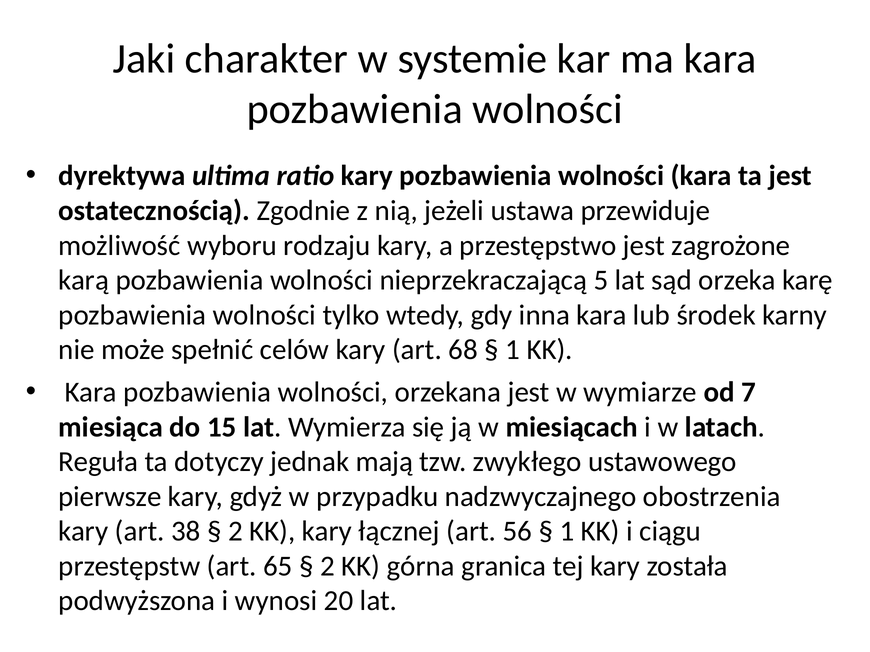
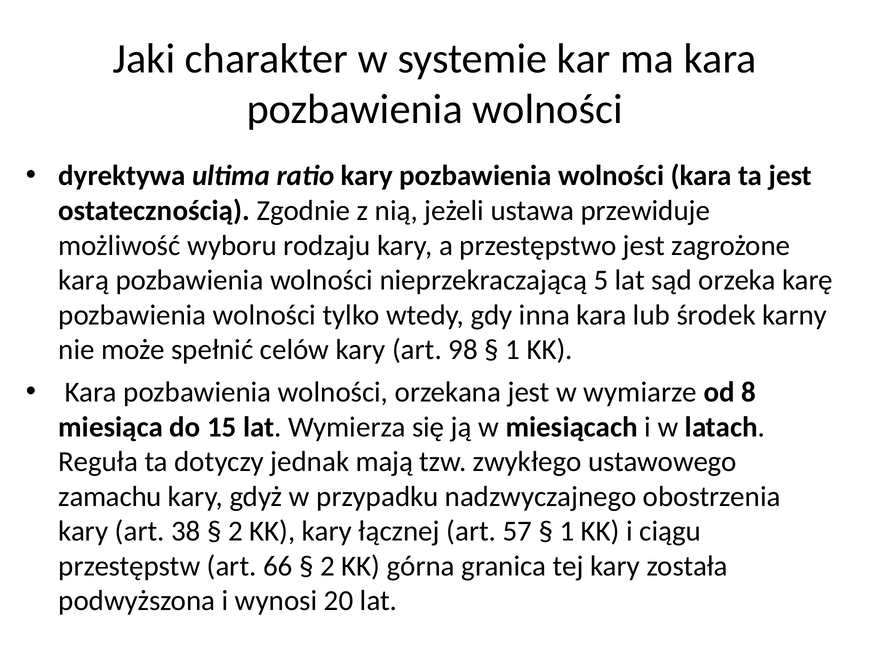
68: 68 -> 98 (463, 350)
7: 7 -> 8 (748, 393)
pierwsze: pierwsze -> zamachu (110, 497)
56: 56 -> 57 (517, 532)
65: 65 -> 66 (278, 567)
